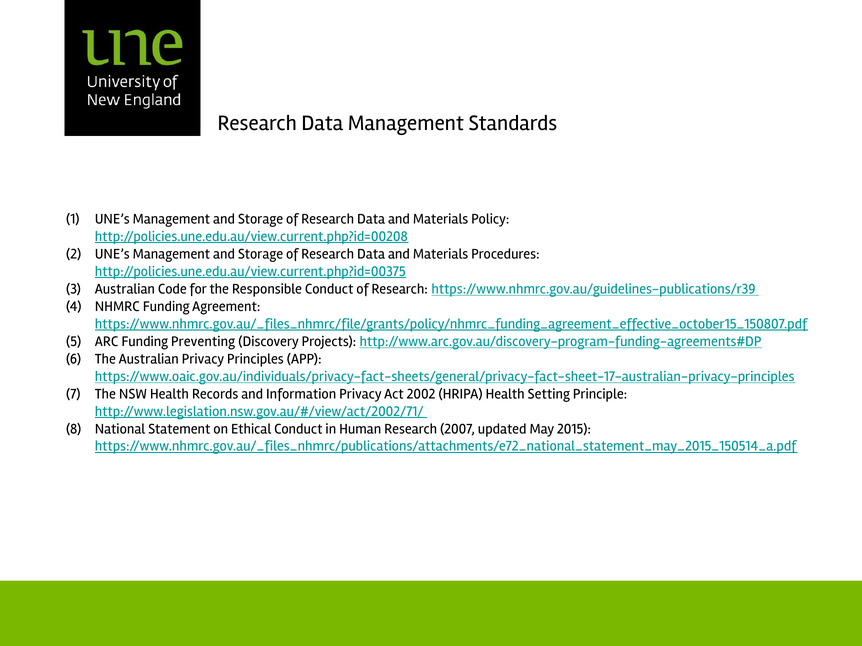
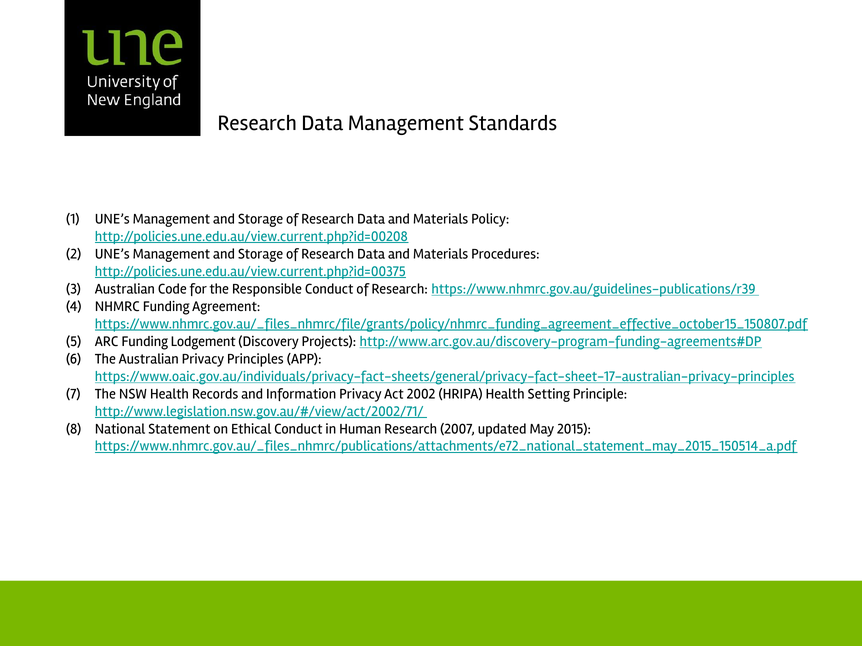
Preventing: Preventing -> Lodgement (203, 342)
